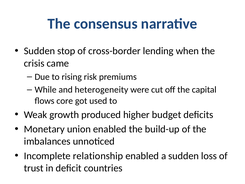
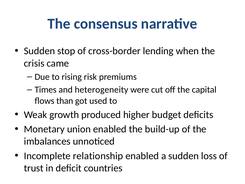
While: While -> Times (46, 90)
core: core -> than (65, 101)
